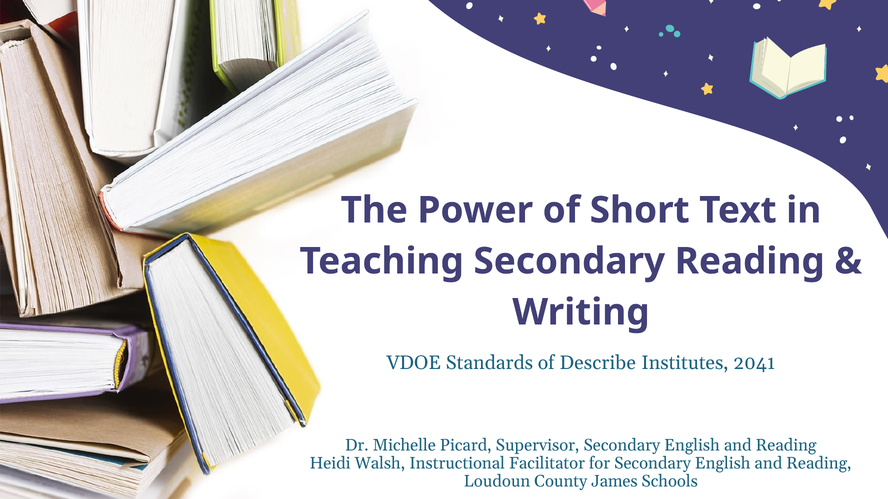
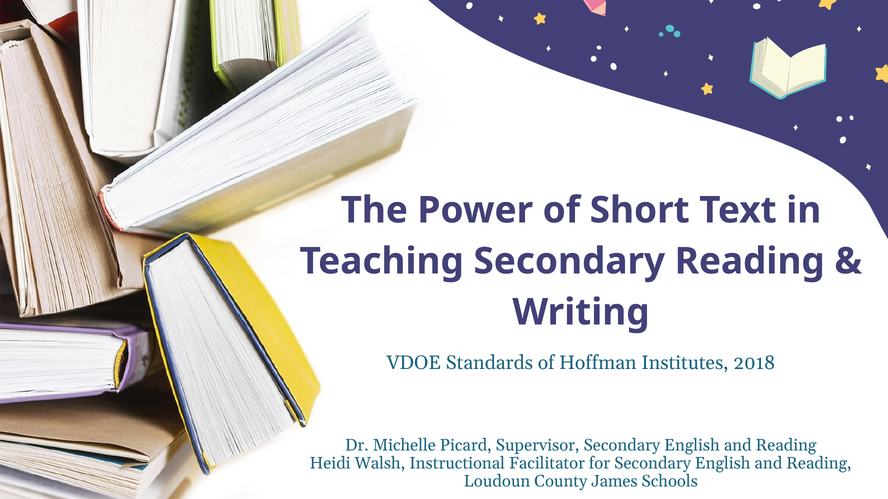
Describe: Describe -> Hoffman (598, 363)
2041: 2041 -> 2018 (754, 363)
